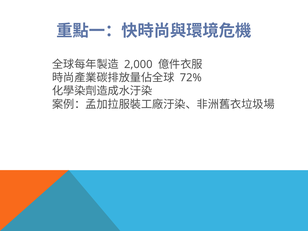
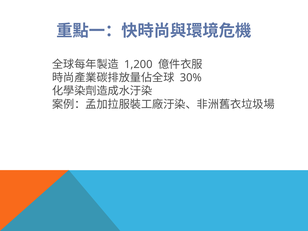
2,000: 2,000 -> 1,200 (138, 64)
72%: 72% -> 30% (191, 78)
